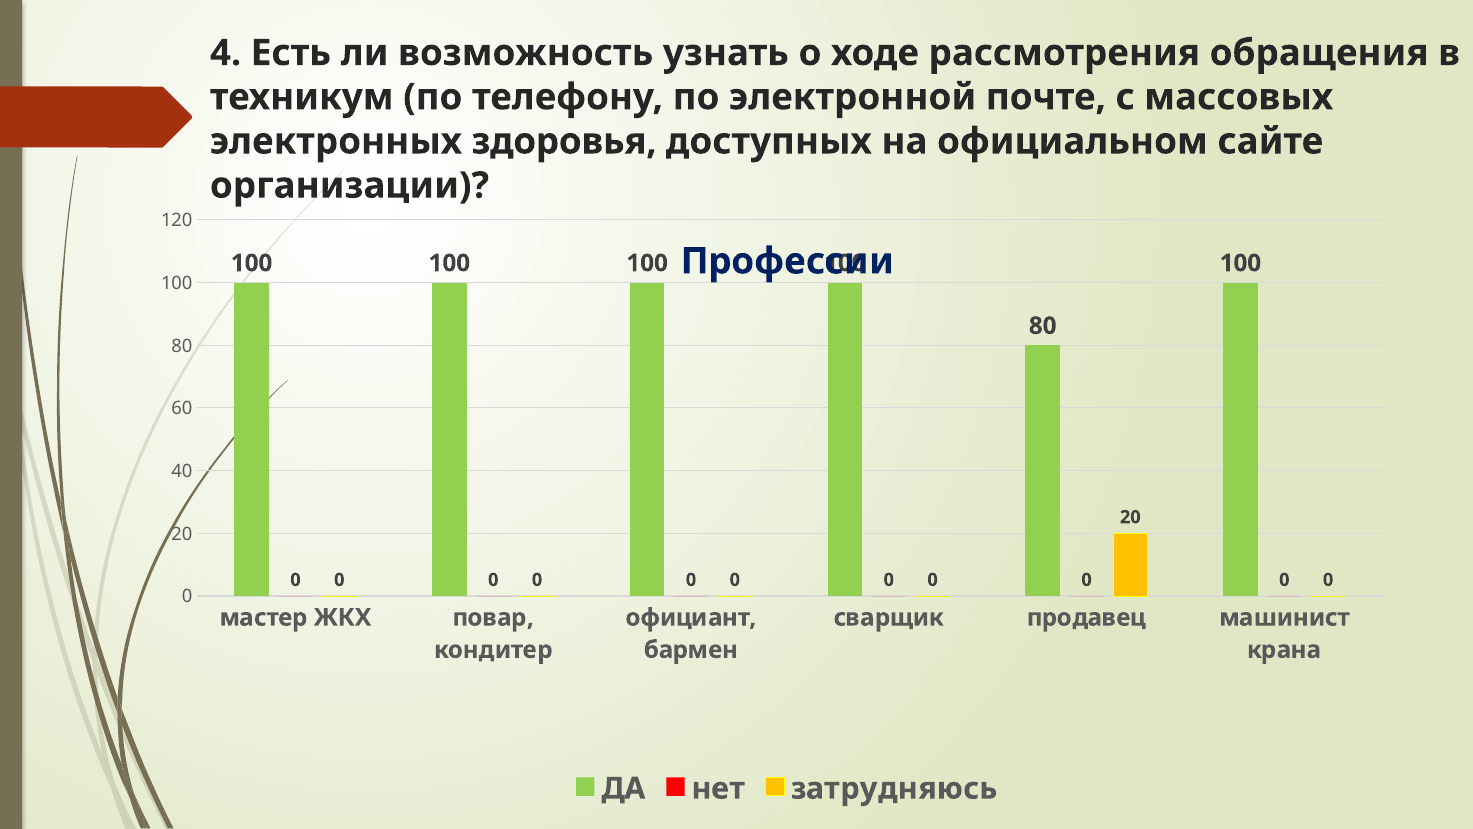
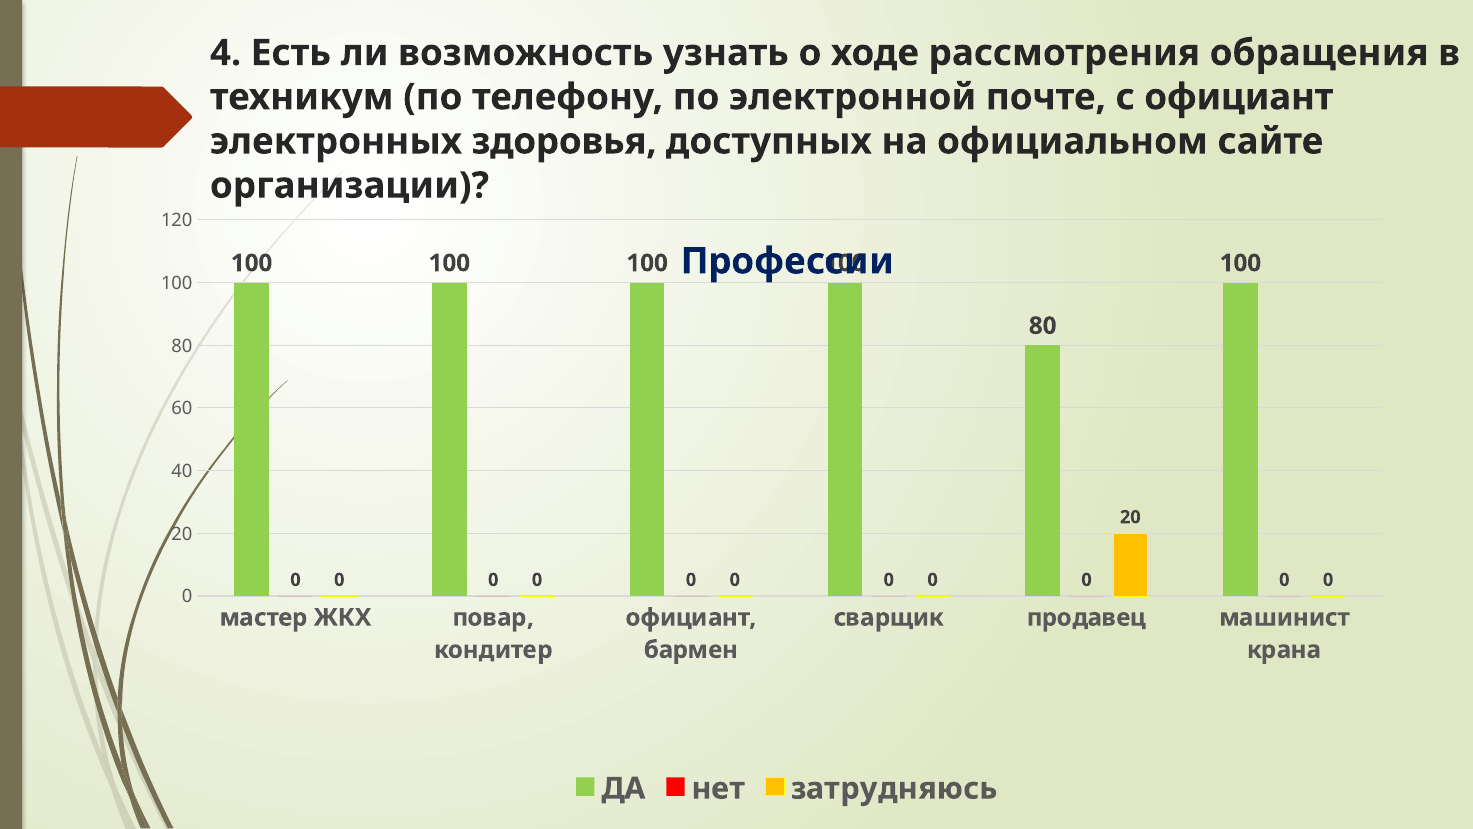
с массовых: массовых -> официант (1239, 97)
